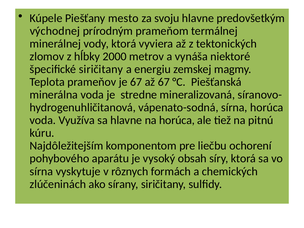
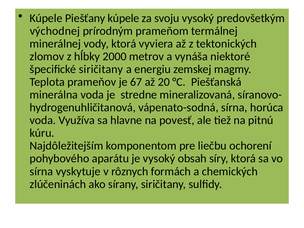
Piešťany mesto: mesto -> kúpele (124, 18)
svoju hlavne: hlavne -> vysoký (198, 18)
až 67: 67 -> 20 (164, 82)
na horúca: horúca -> povesť (177, 120)
